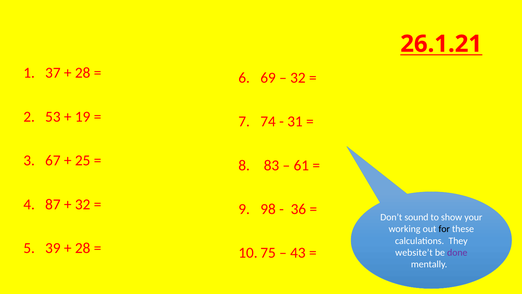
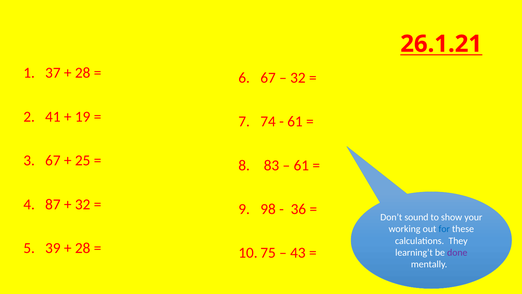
69: 69 -> 67 (268, 78)
53: 53 -> 41 (53, 117)
31: 31 -> 61 (295, 121)
for colour: black -> blue (444, 229)
website’t: website’t -> learning’t (414, 252)
